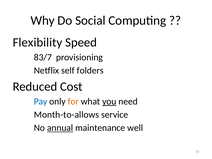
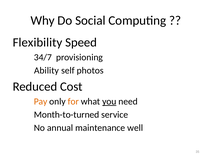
83/7: 83/7 -> 34/7 (43, 57)
Netflix: Netflix -> Ability (46, 71)
folders: folders -> photos (90, 71)
Pay colour: blue -> orange (41, 101)
Month-to-allows: Month-to-allows -> Month-to-turned (67, 115)
annual underline: present -> none (60, 128)
